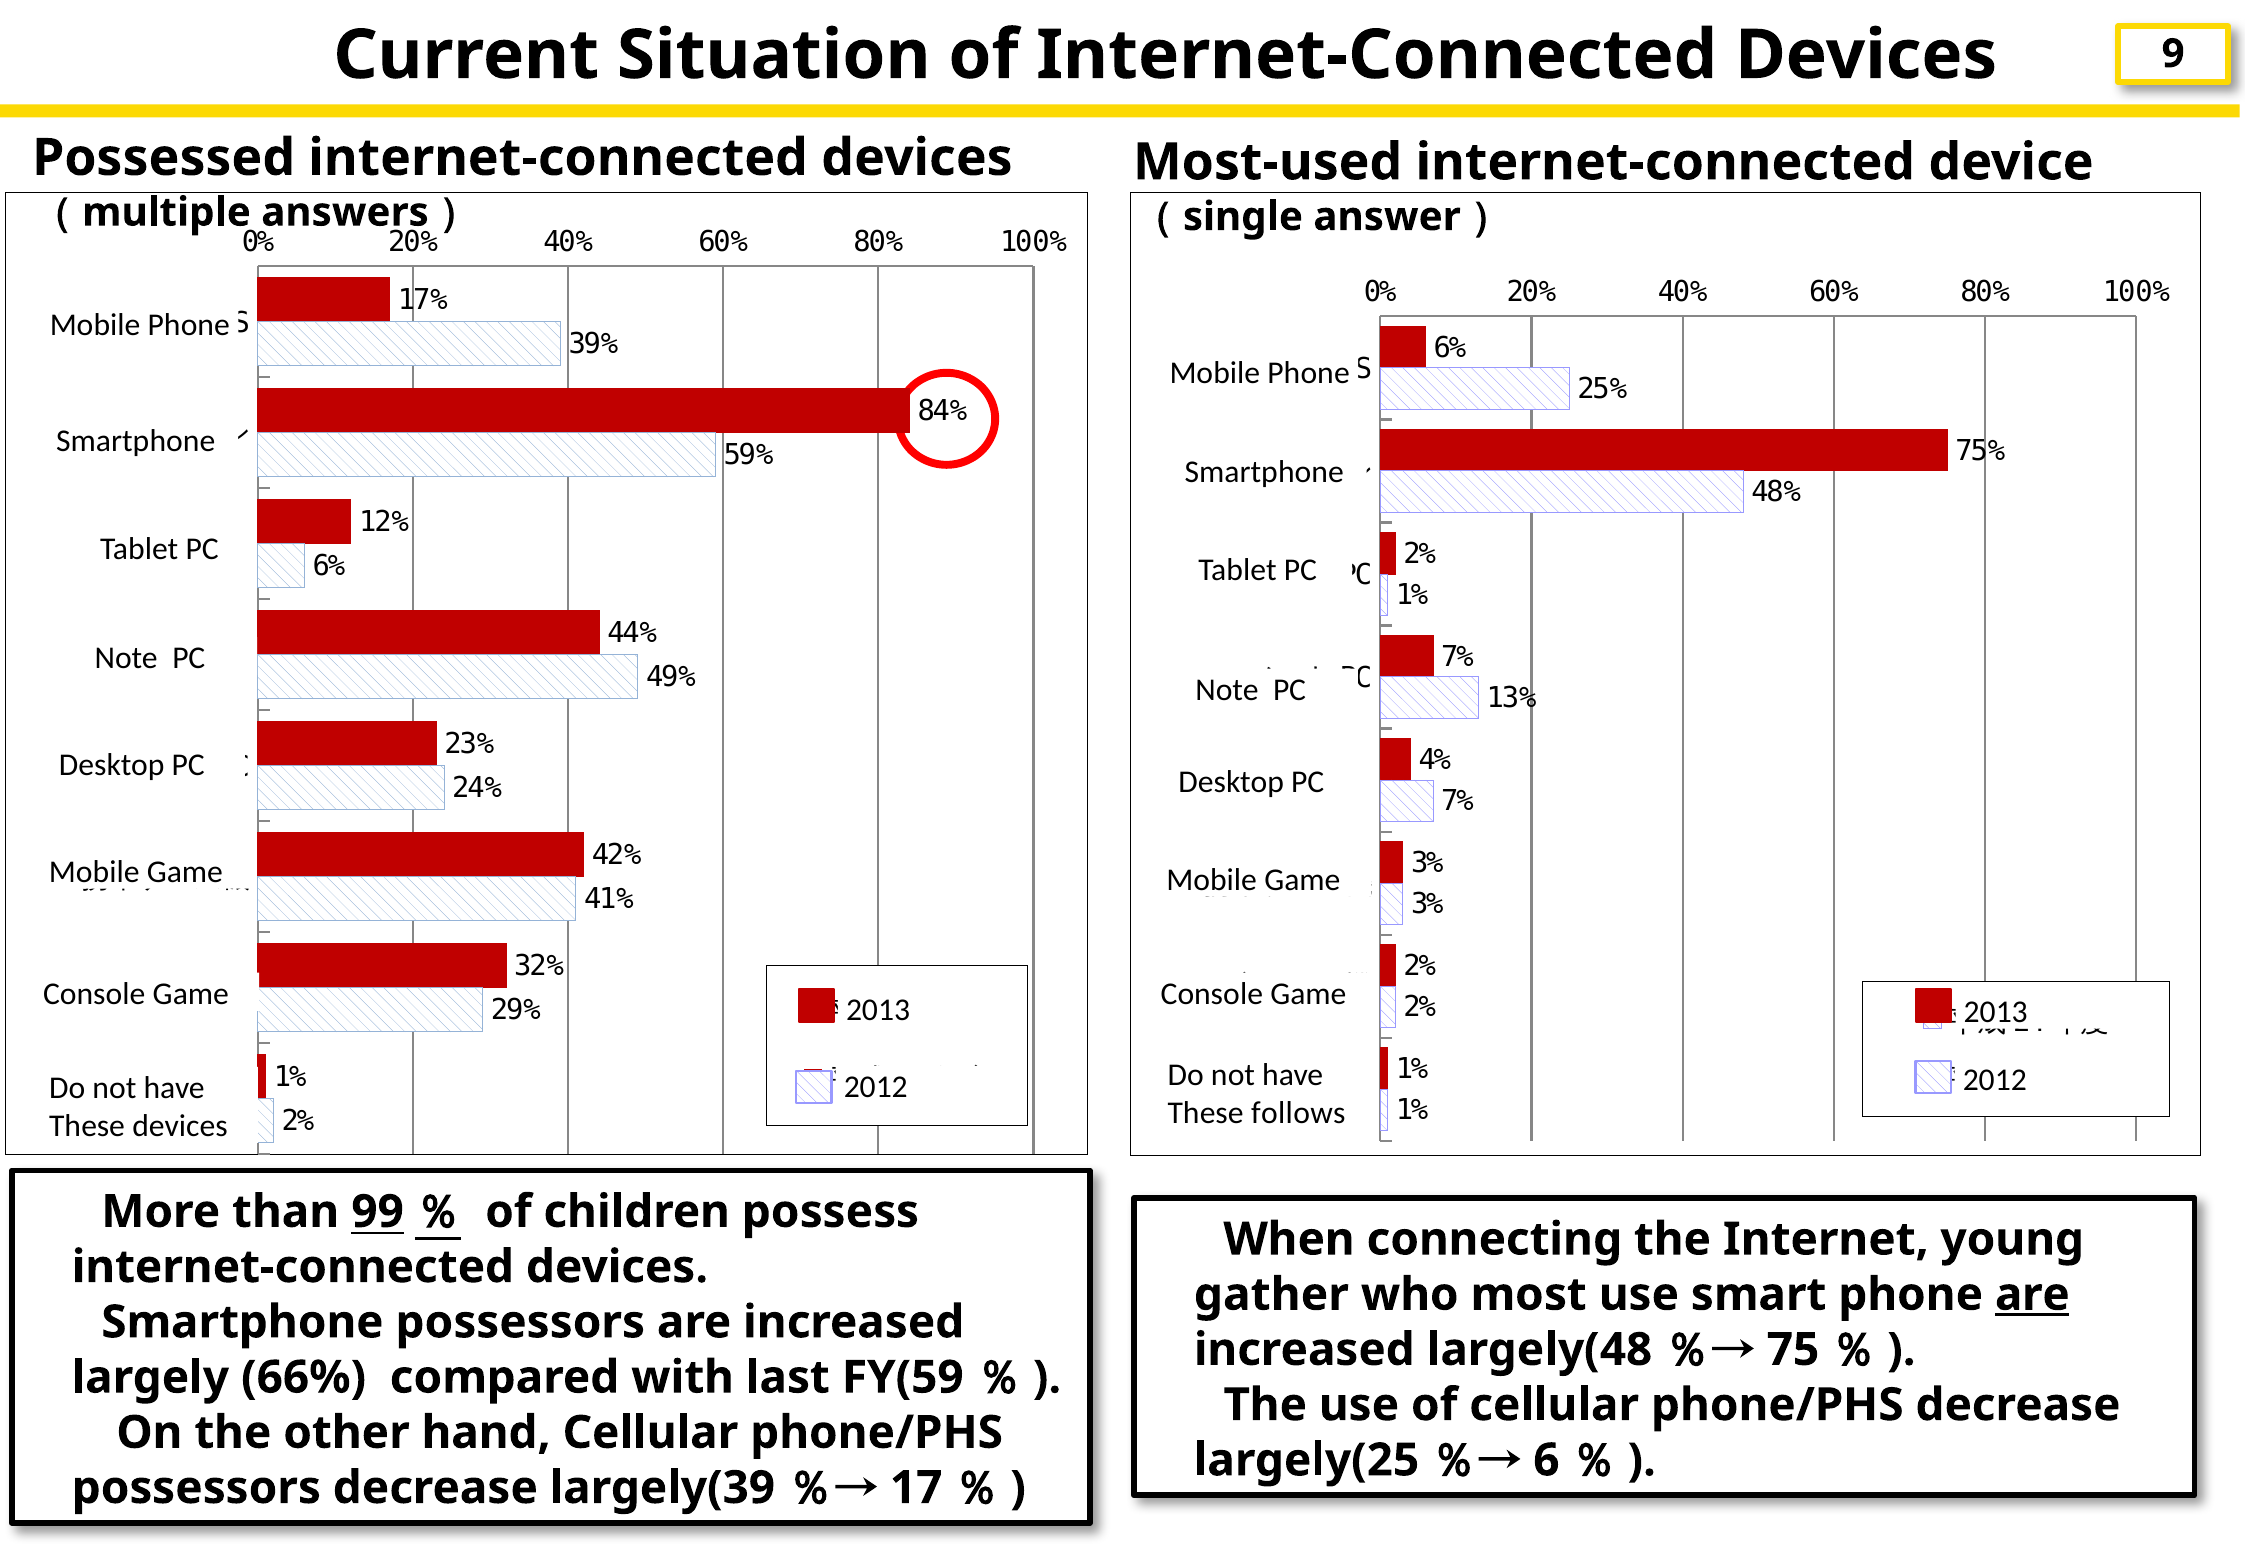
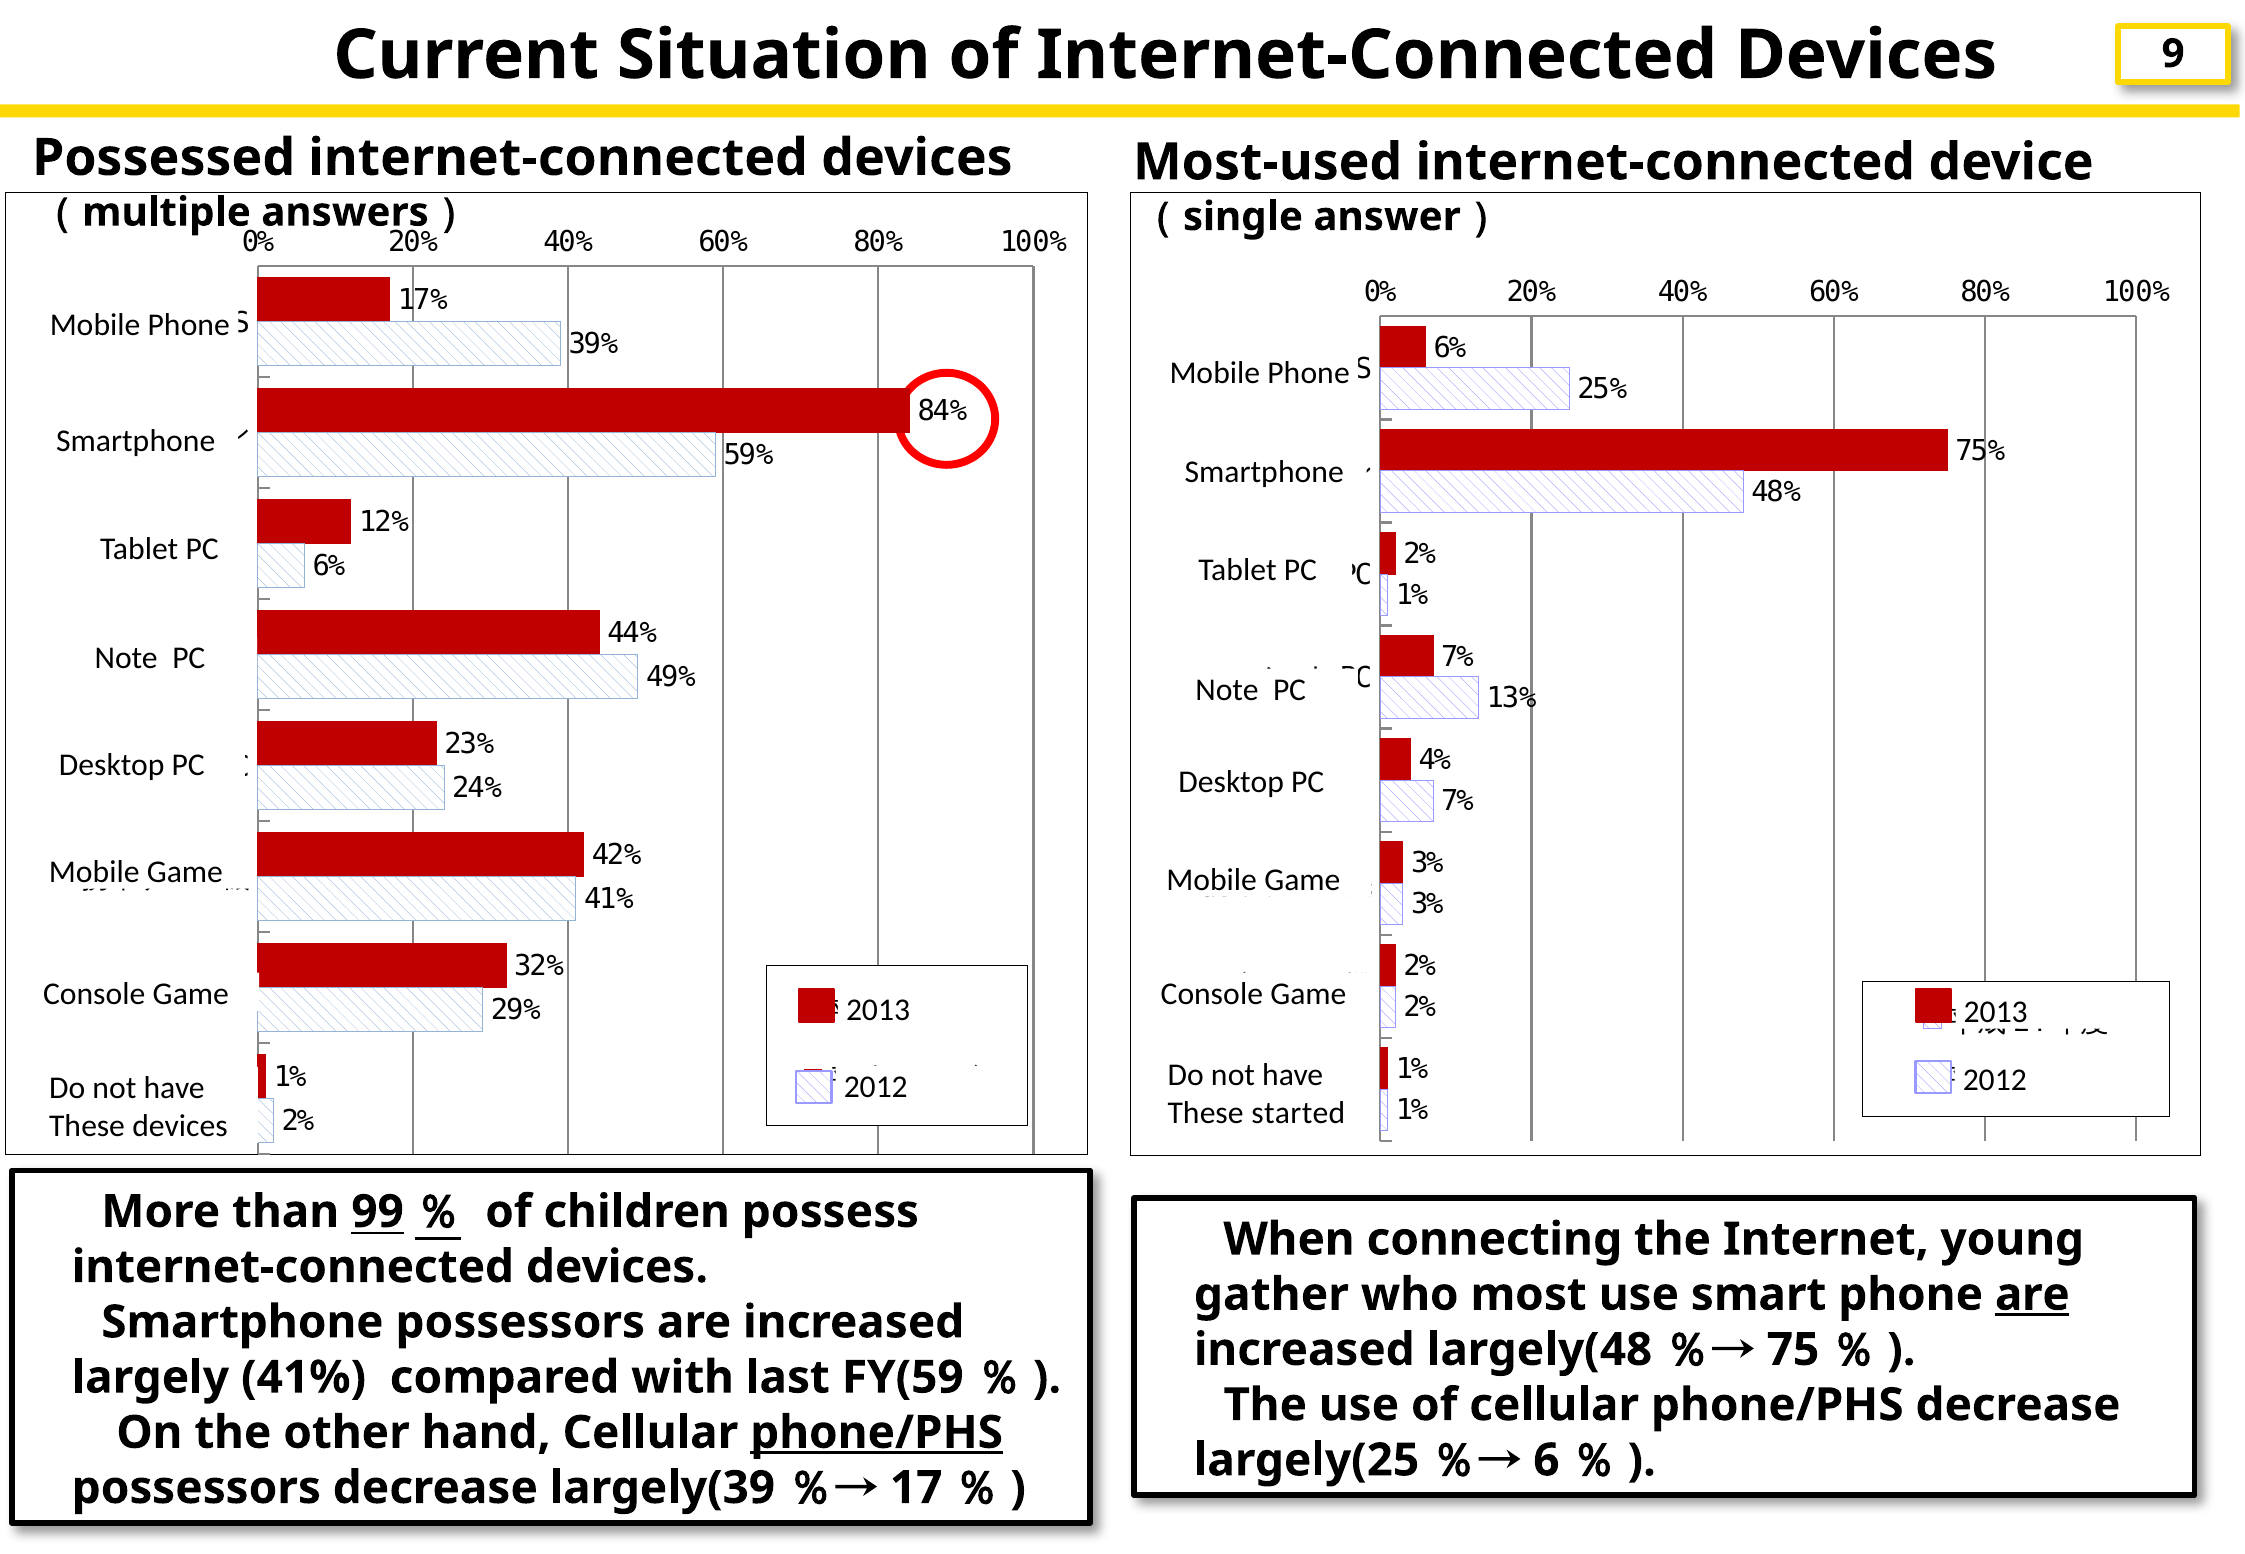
follows: follows -> started (1298, 1114)
largely 66%: 66% -> 41% (304, 1378)
phone/PHS underline: none -> present (877, 1433)
